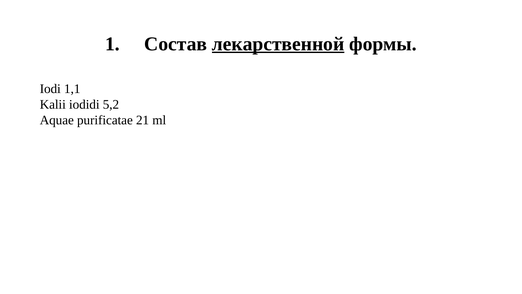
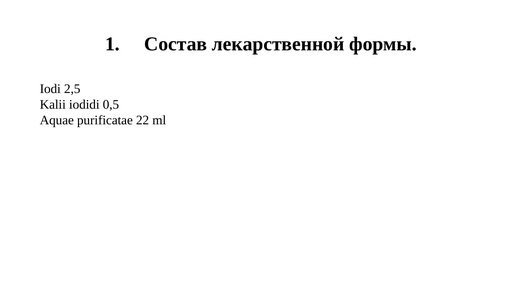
лекарственной underline: present -> none (278, 44)
1,1: 1,1 -> 2,5 (72, 89)
5,2: 5,2 -> 0,5 (111, 105)
21: 21 -> 22 (143, 120)
